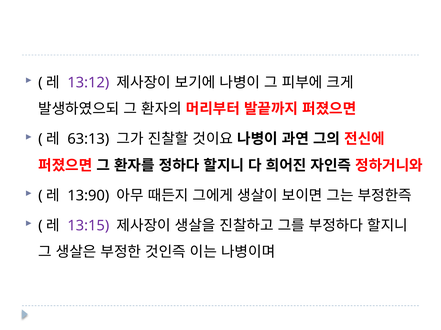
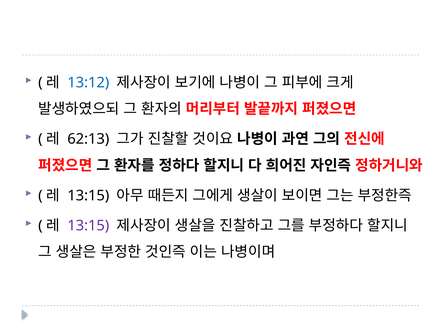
13:12 colour: purple -> blue (88, 83)
63:13: 63:13 -> 62:13 (88, 139)
13:90: 13:90 -> 13:15 (88, 196)
